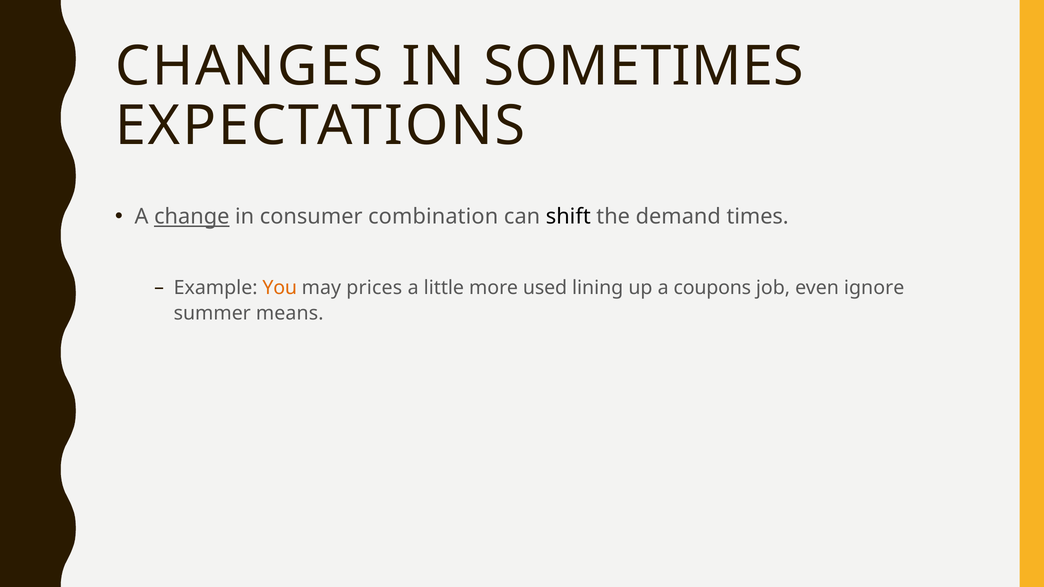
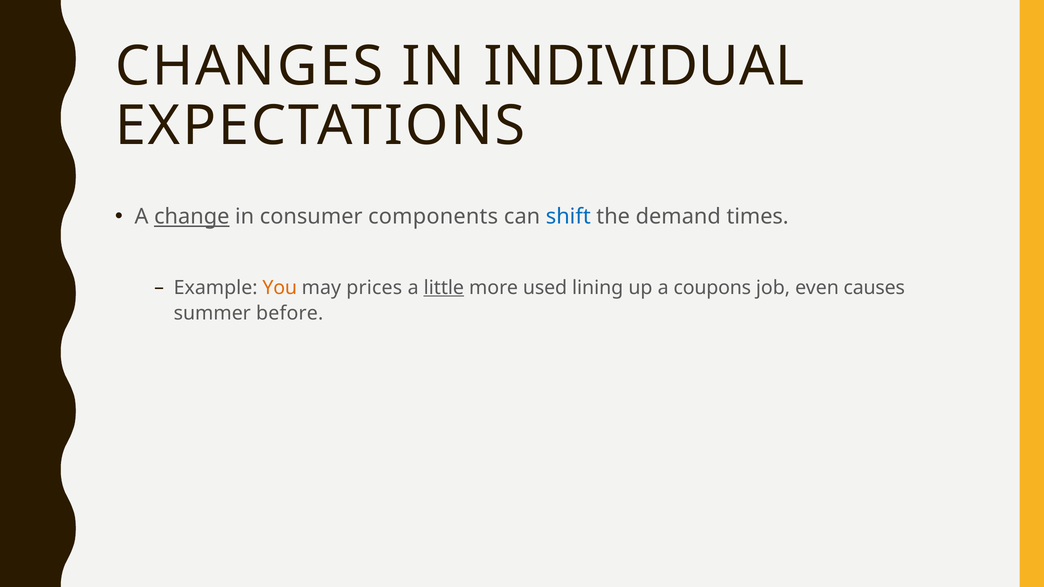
SOMETIMES: SOMETIMES -> INDIVIDUAL (644, 66)
combination: combination -> components (433, 217)
shift colour: black -> blue (568, 217)
little underline: none -> present (444, 288)
ignore: ignore -> causes (874, 288)
means: means -> before (290, 314)
